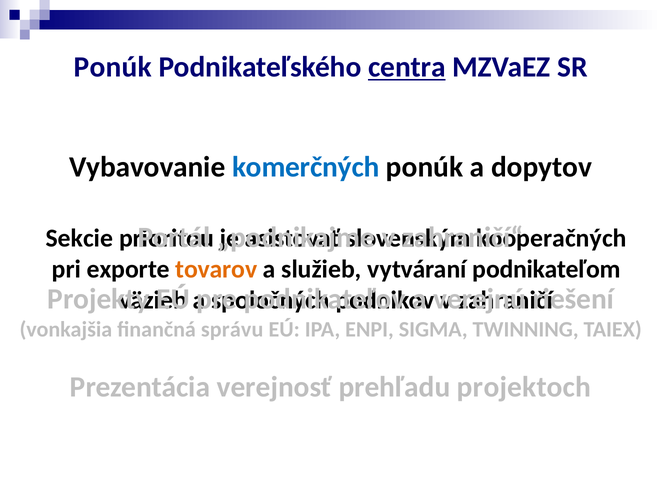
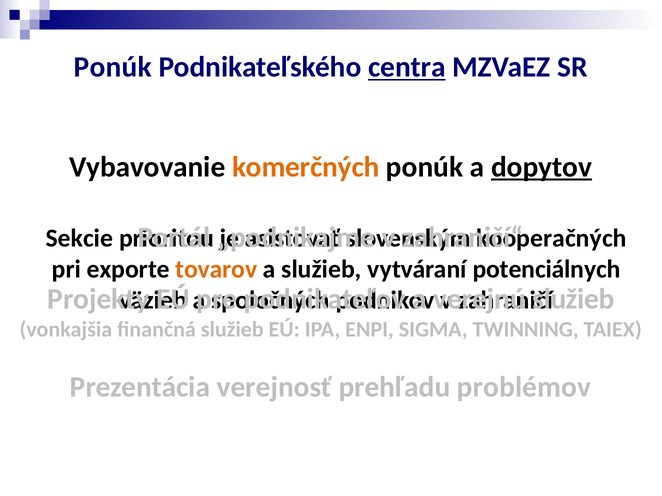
komerčných colour: blue -> orange (306, 167)
dopytov underline: none -> present (542, 167)
podnikateľom: podnikateľom -> potenciálnych (547, 269)
riešení: riešení -> služieb (573, 299)
finančná správu: správu -> služieb (232, 330)
projektoch: projektoch -> problémov (524, 388)
